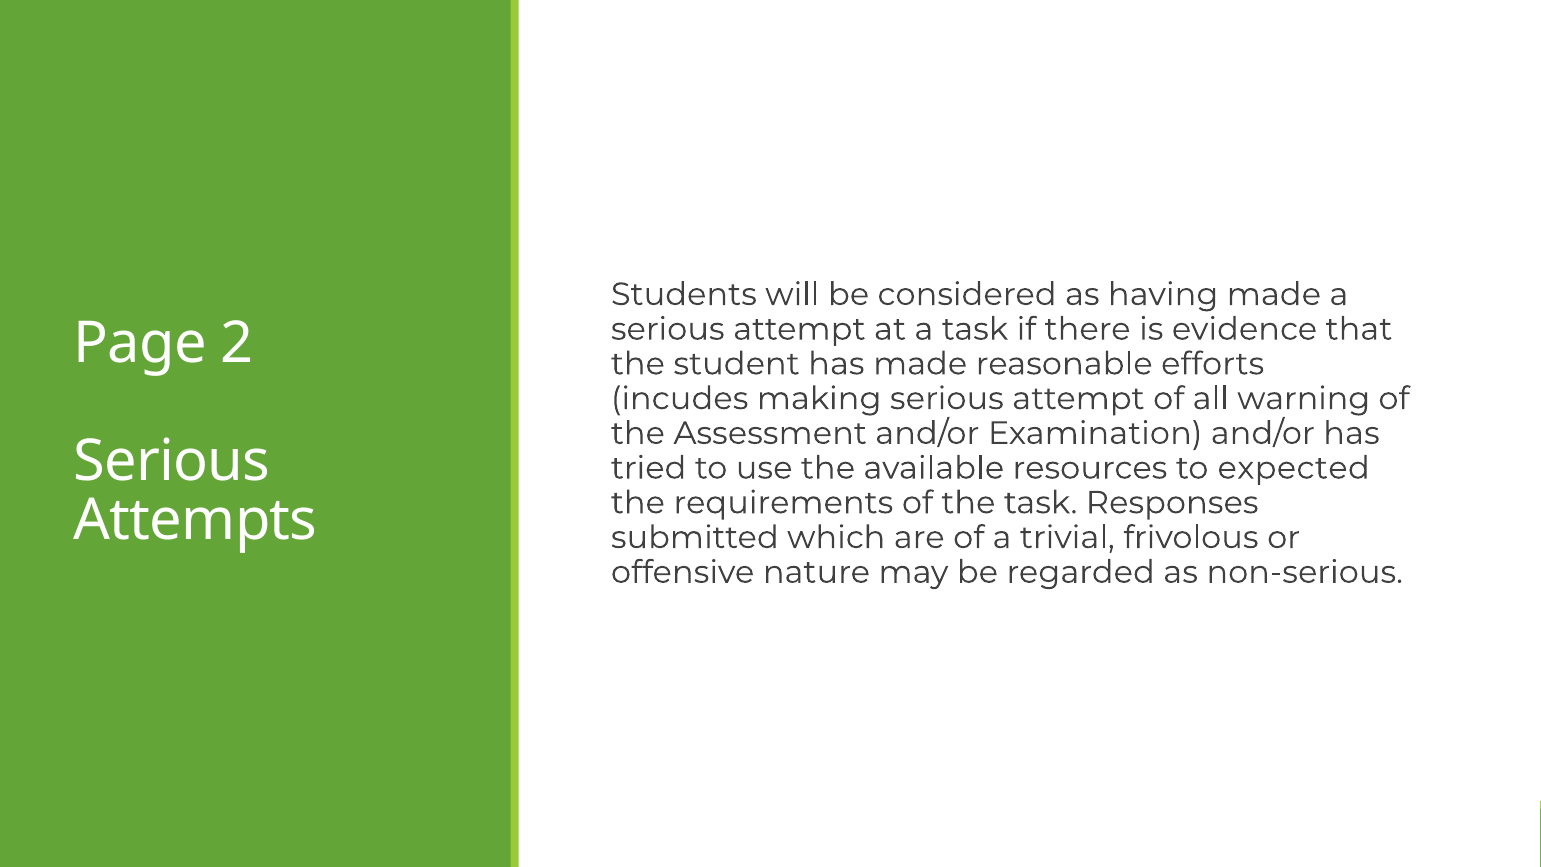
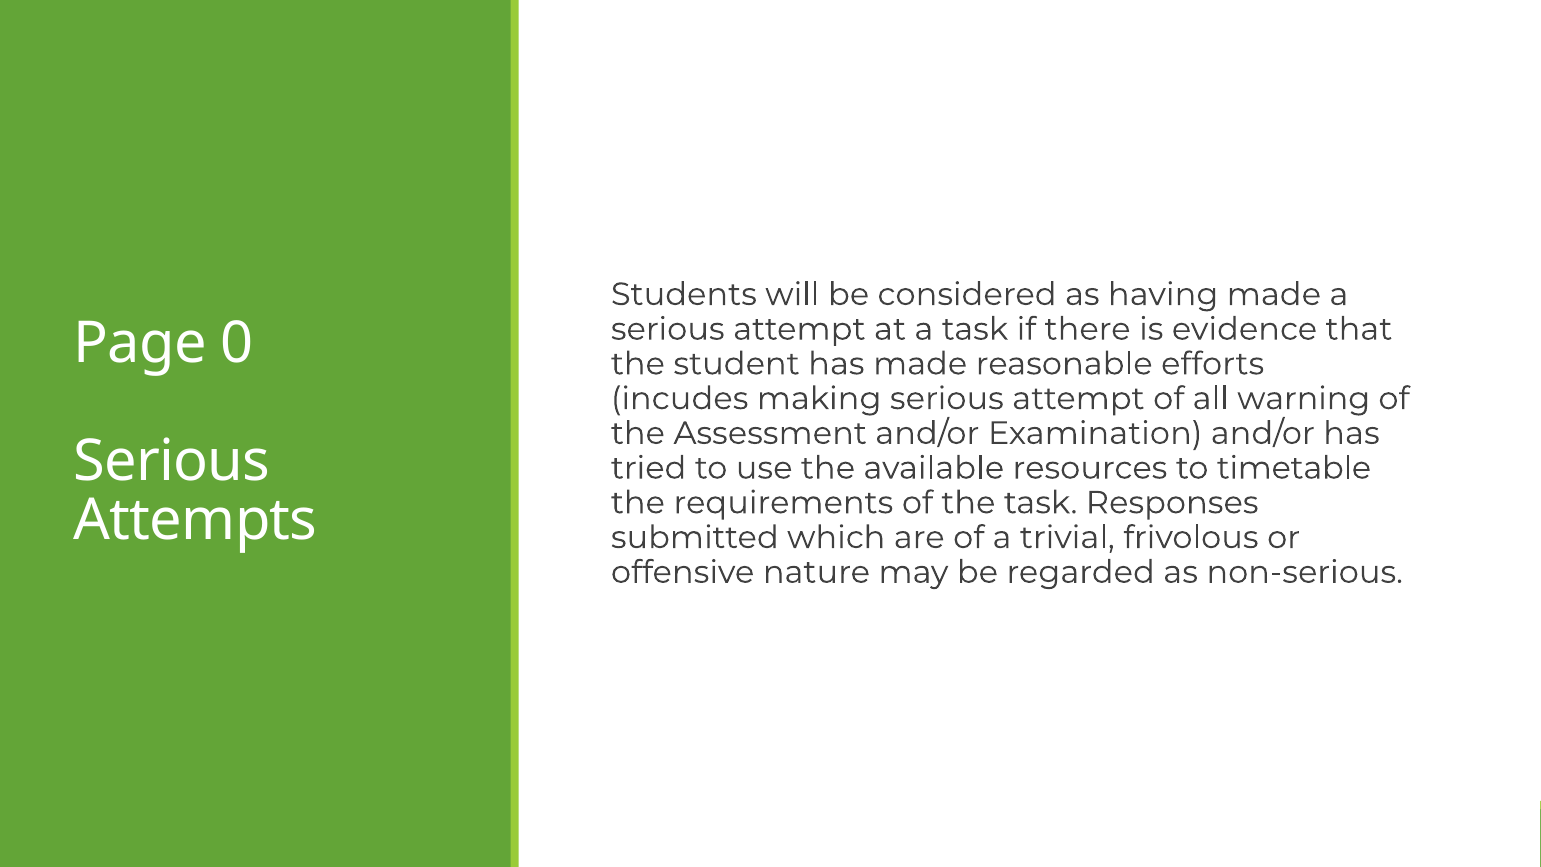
2: 2 -> 0 (237, 344)
expected: expected -> timetable (1294, 468)
